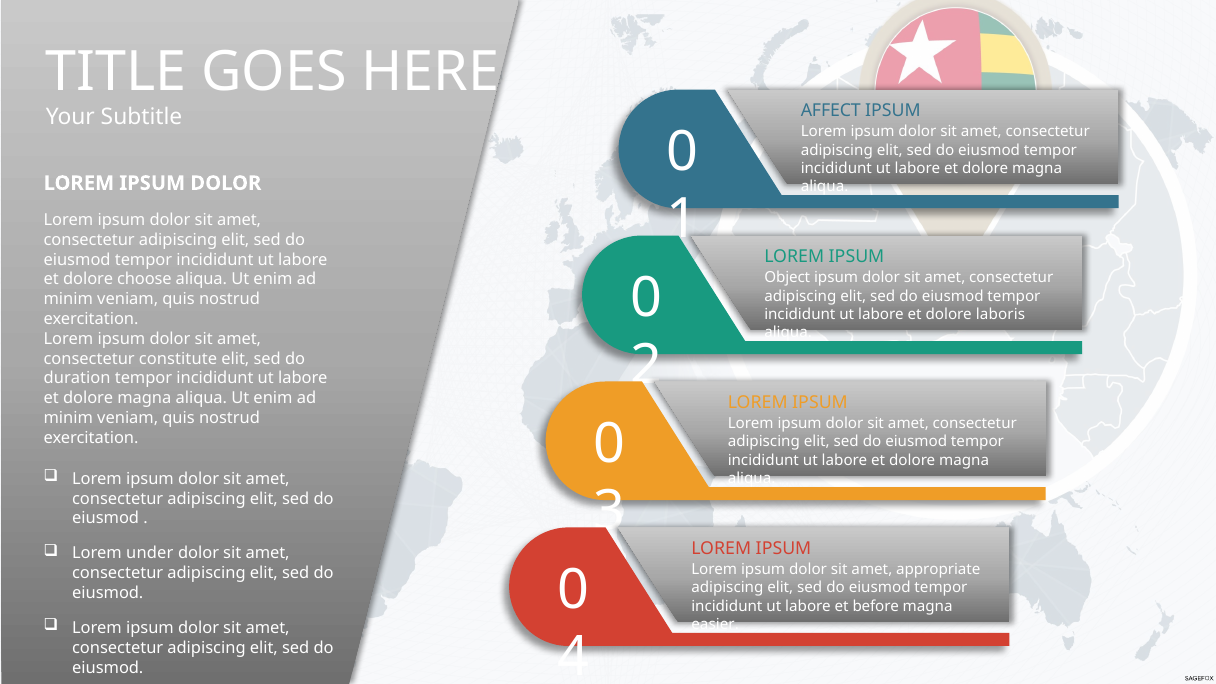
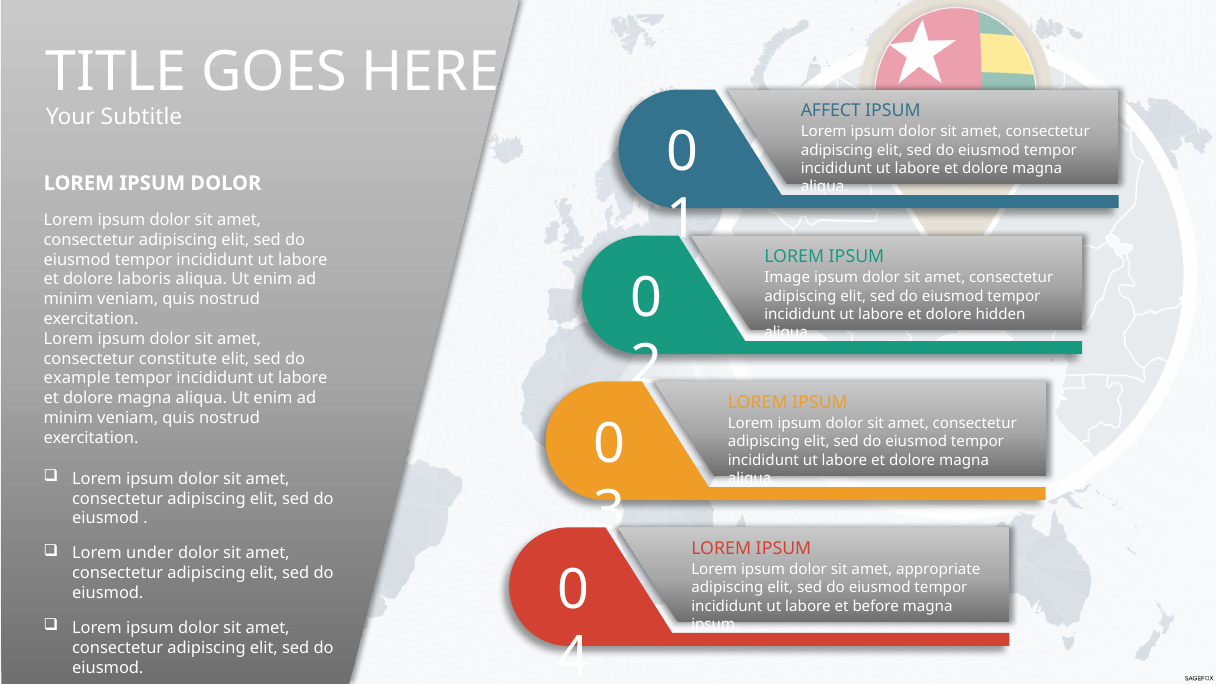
Object: Object -> Image (787, 278)
choose: choose -> laboris (144, 280)
laboris: laboris -> hidden (1001, 314)
duration: duration -> example (77, 378)
easier: easier -> ipsum (715, 624)
